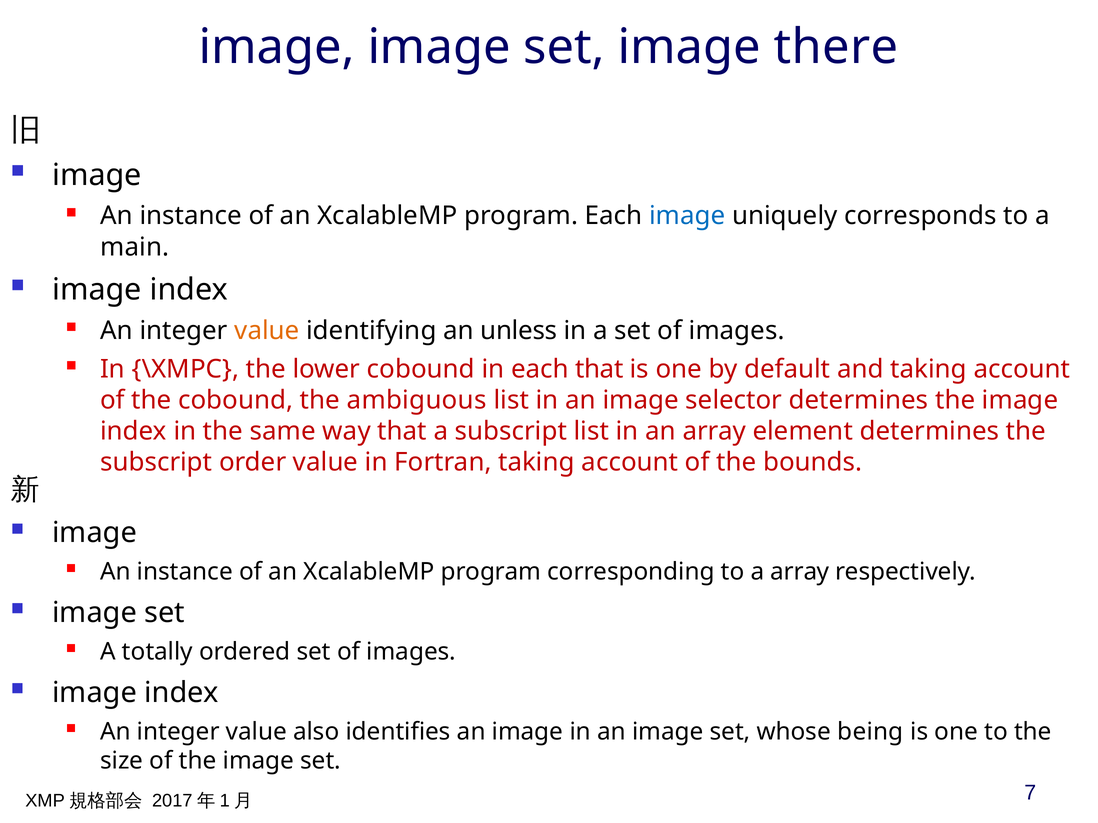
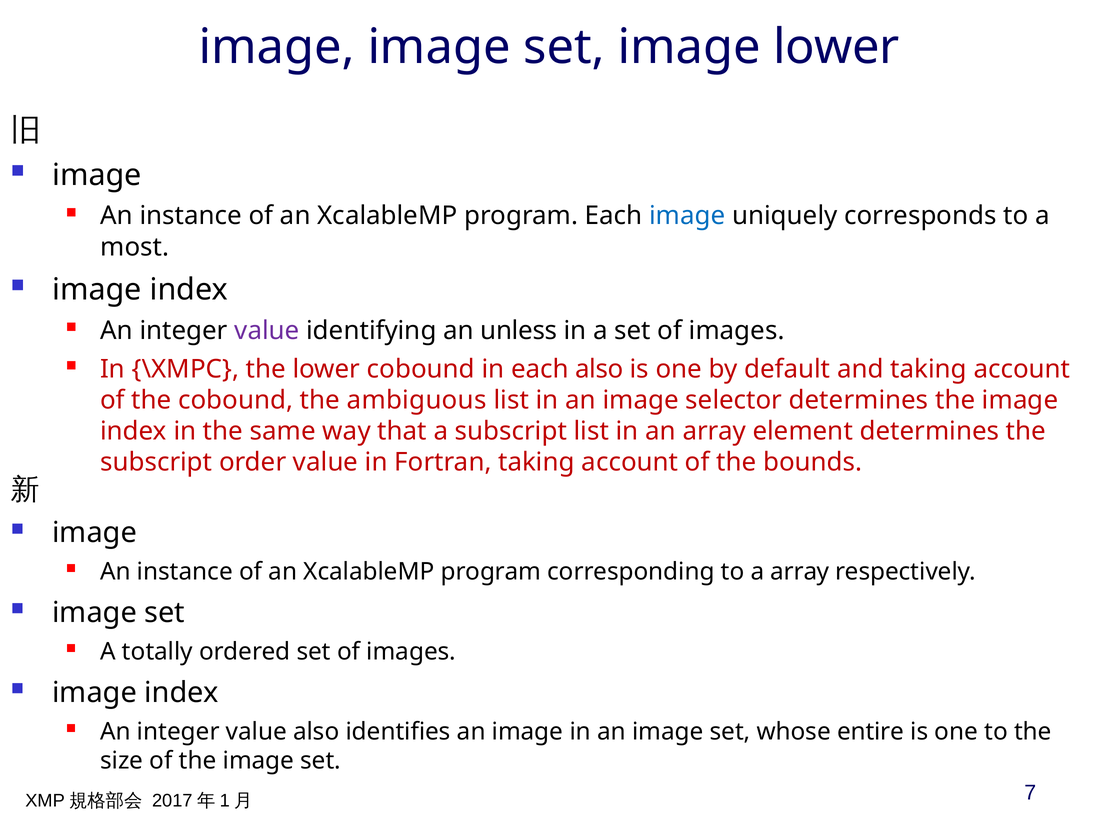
image there: there -> lower (836, 47)
main: main -> most (135, 247)
value colour: orange -> purple (267, 331)
each that: that -> also (599, 369)
being: being -> entire (871, 732)
